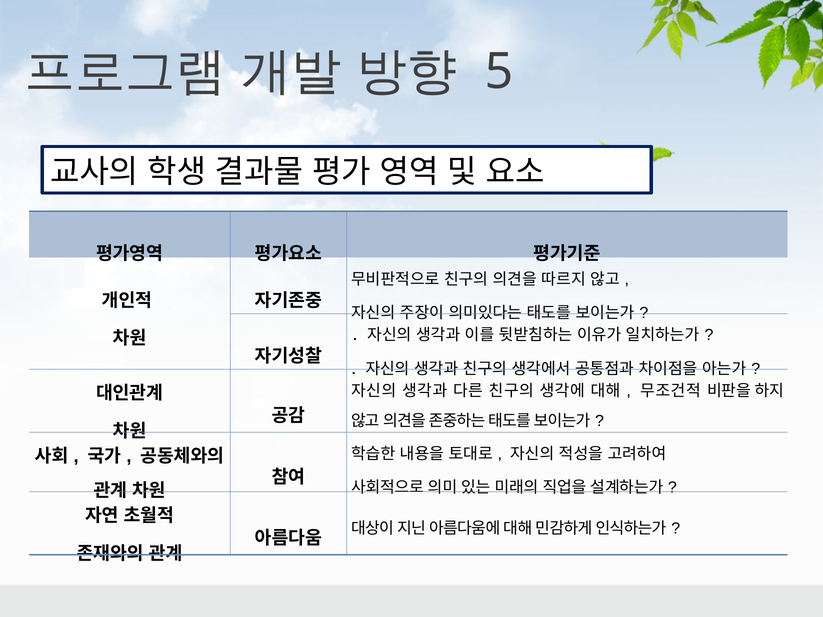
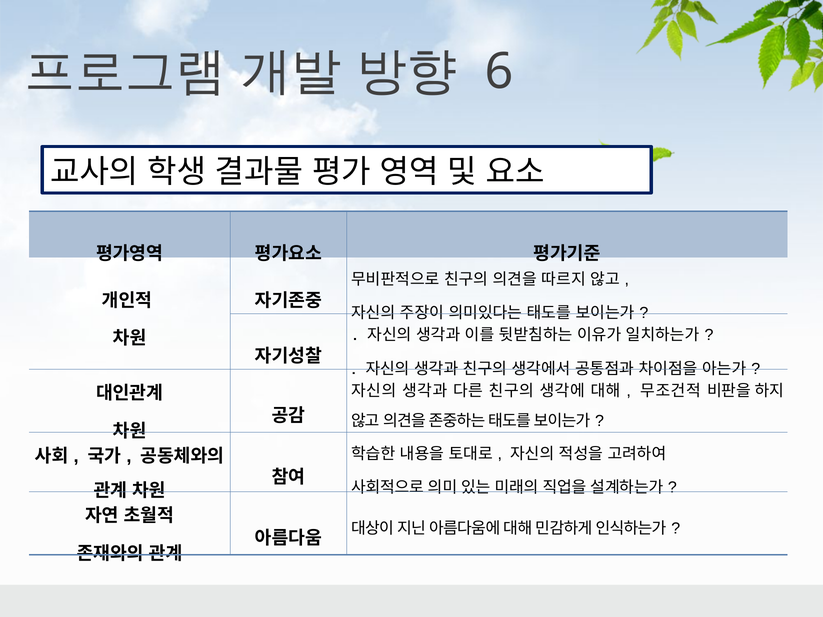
5: 5 -> 6 (499, 72)
